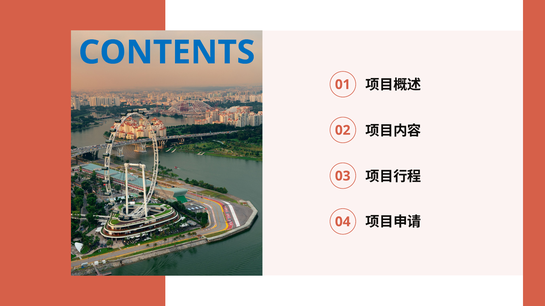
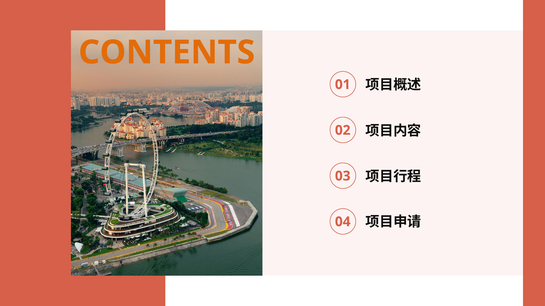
CONTENTS colour: blue -> orange (167, 53)
